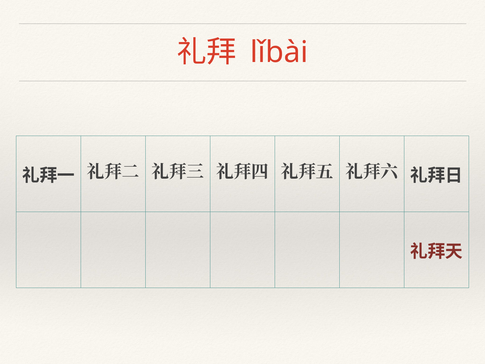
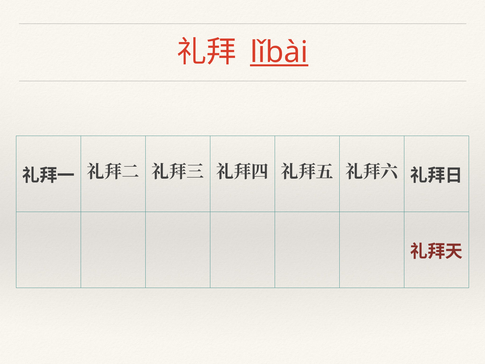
lǐbài underline: none -> present (279, 52)
